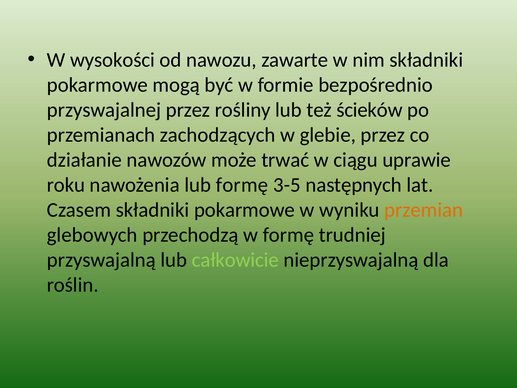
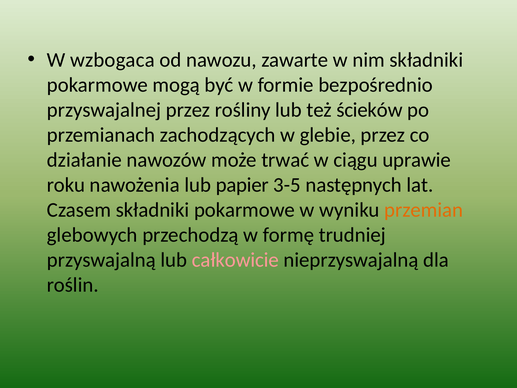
wysokości: wysokości -> wzbogaca (112, 60)
lub formę: formę -> papier (242, 185)
całkowicie colour: light green -> pink (235, 260)
